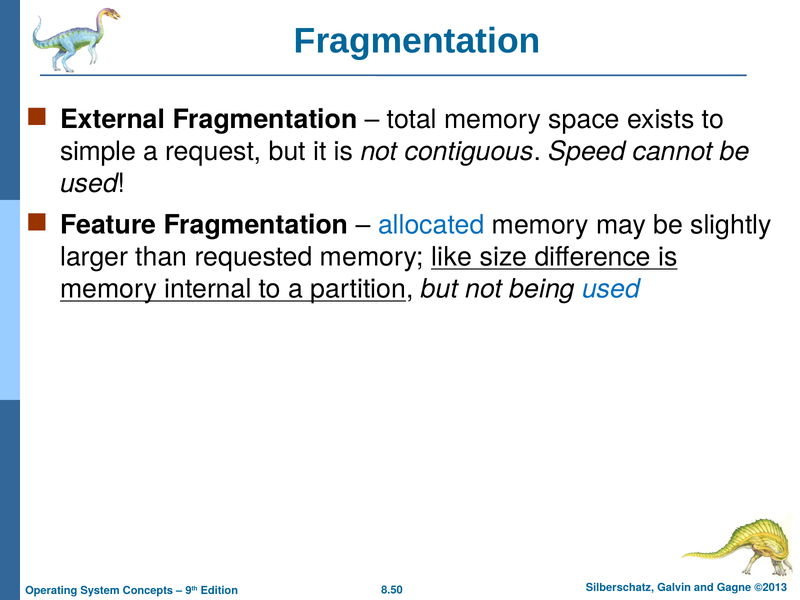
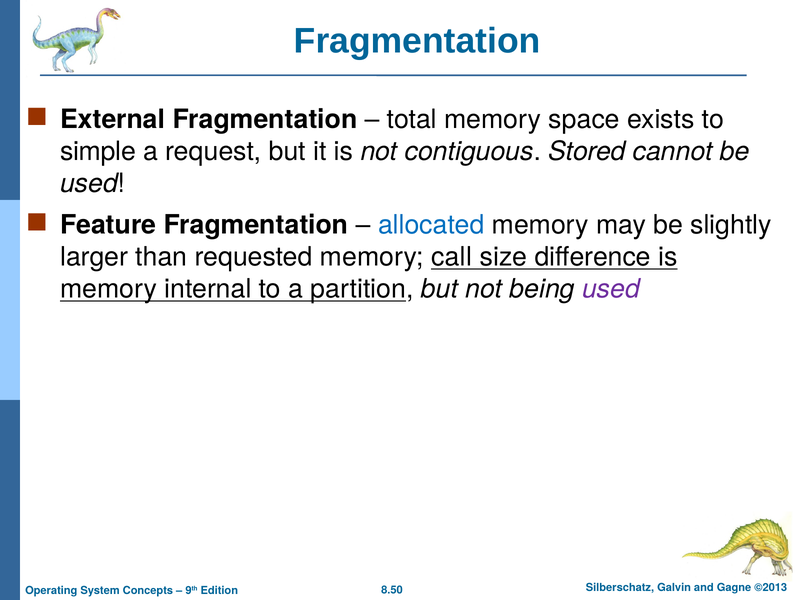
Speed: Speed -> Stored (587, 151)
like: like -> call (452, 257)
used colour: blue -> purple (611, 289)
